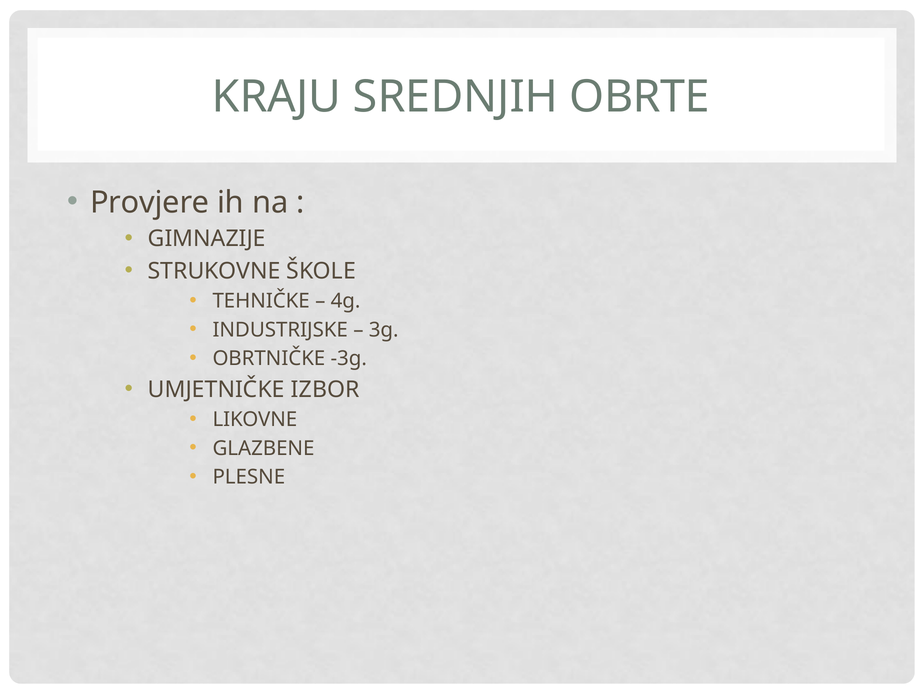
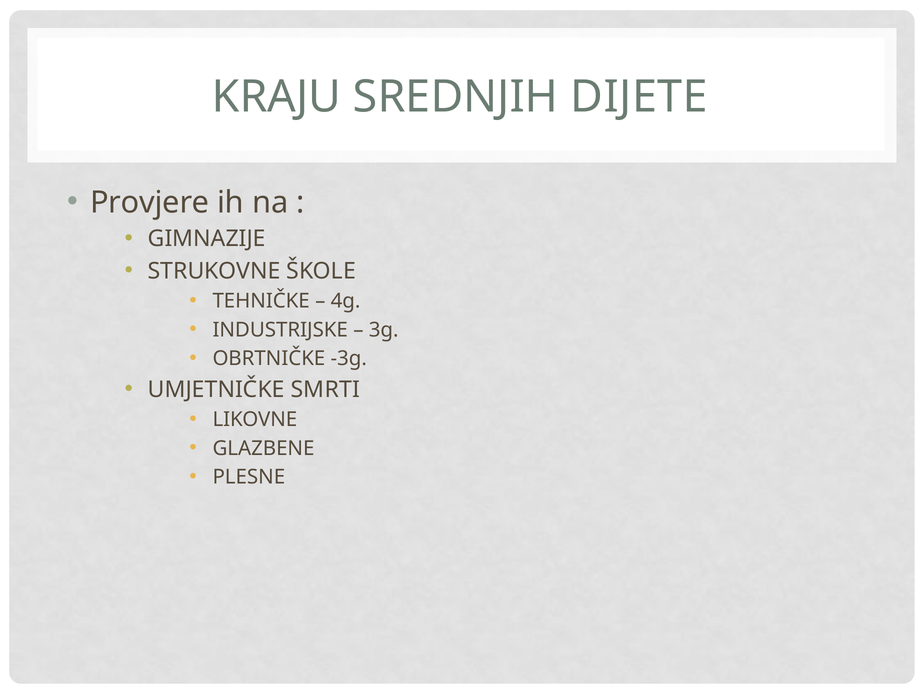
OBRTE: OBRTE -> DIJETE (639, 97)
IZBOR: IZBOR -> SMRTI (325, 390)
